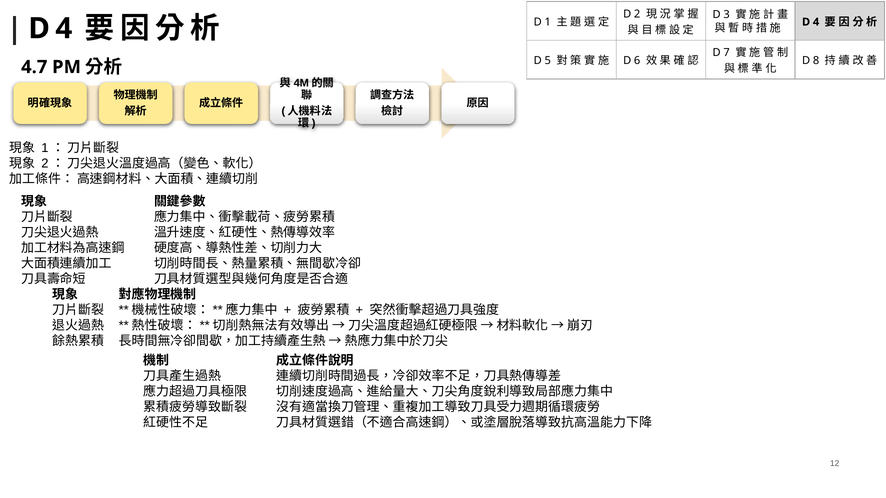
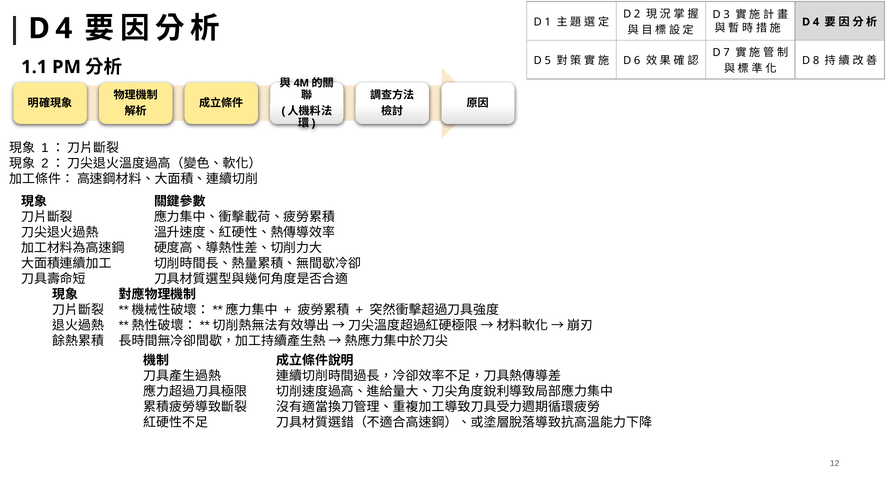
4.7: 4.7 -> 1.1 (34, 67)
